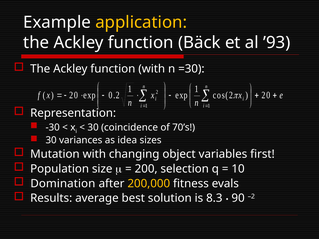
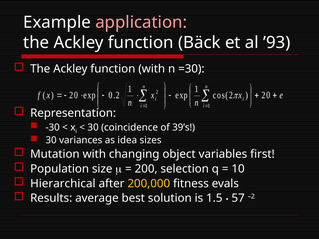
application colour: yellow -> pink (141, 22)
70’s: 70’s -> 39’s (184, 128)
Domination: Domination -> Hierarchical (63, 184)
8.3: 8.3 -> 1.5 (214, 198)
90: 90 -> 57 (238, 198)
